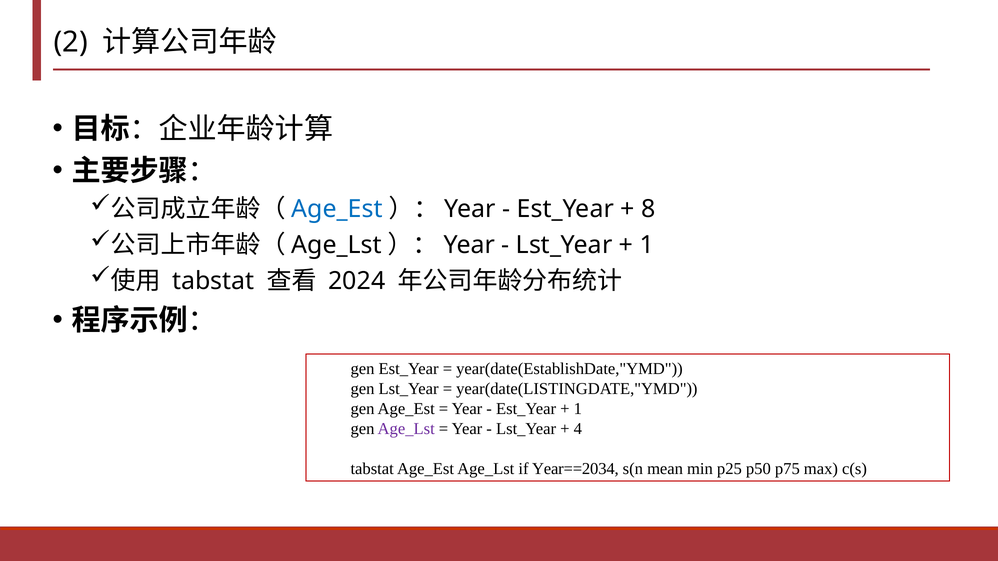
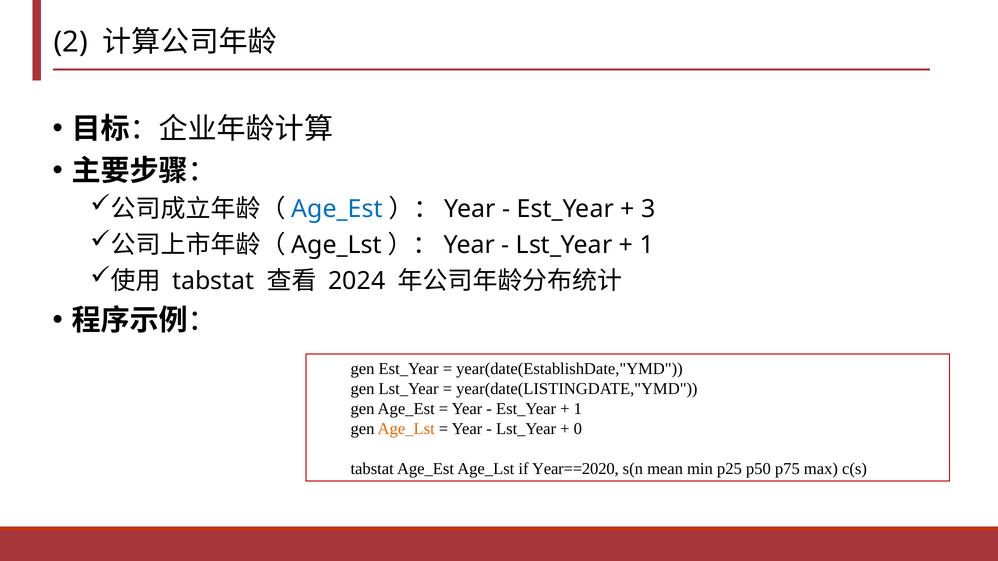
8: 8 -> 3 (648, 209)
Age_Lst colour: purple -> orange (406, 429)
4: 4 -> 0 (578, 429)
Year==2034: Year==2034 -> Year==2020 (575, 469)
